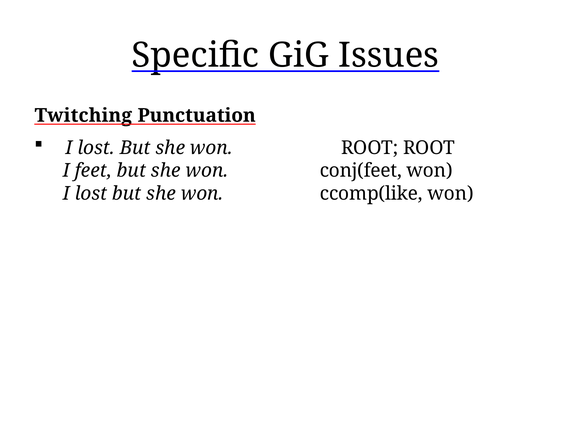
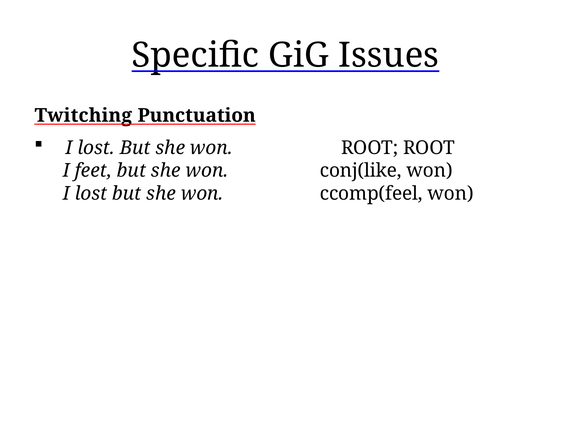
conj(feet: conj(feet -> conj(like (361, 171)
ccomp(like: ccomp(like -> ccomp(feel (371, 194)
